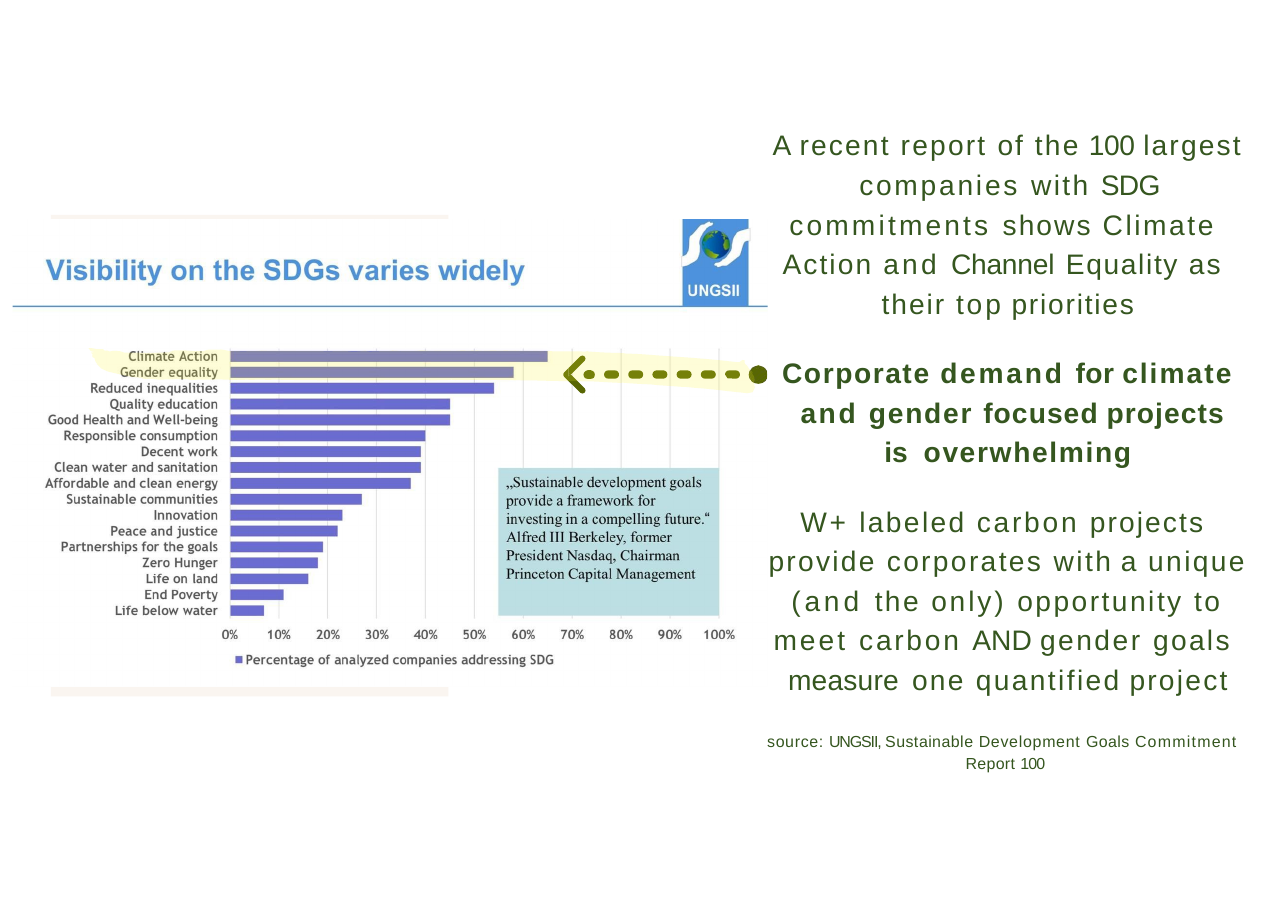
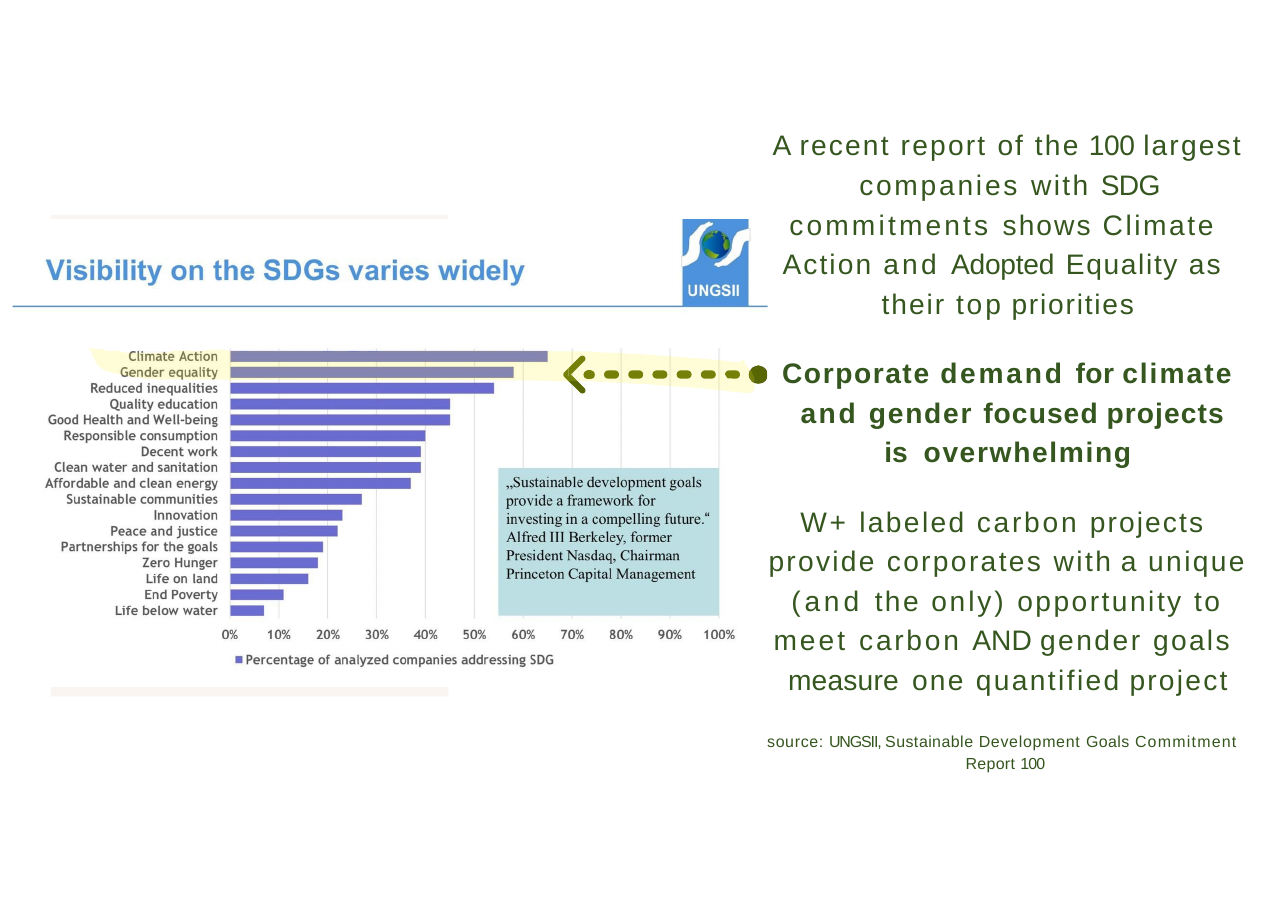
Channel: Channel -> Adopted (1003, 265)
